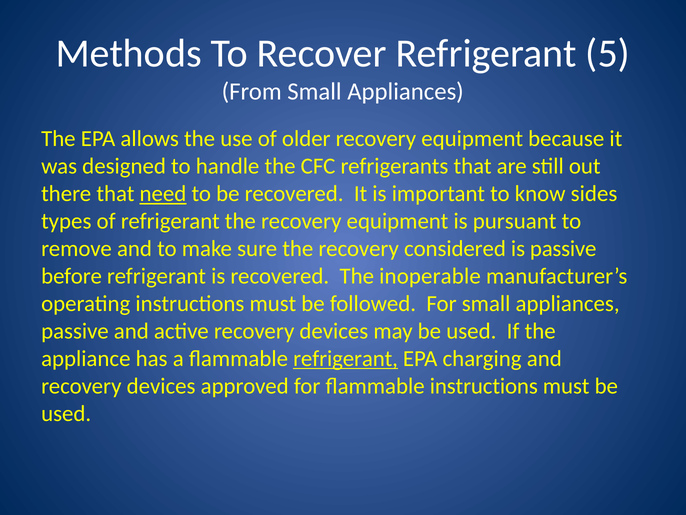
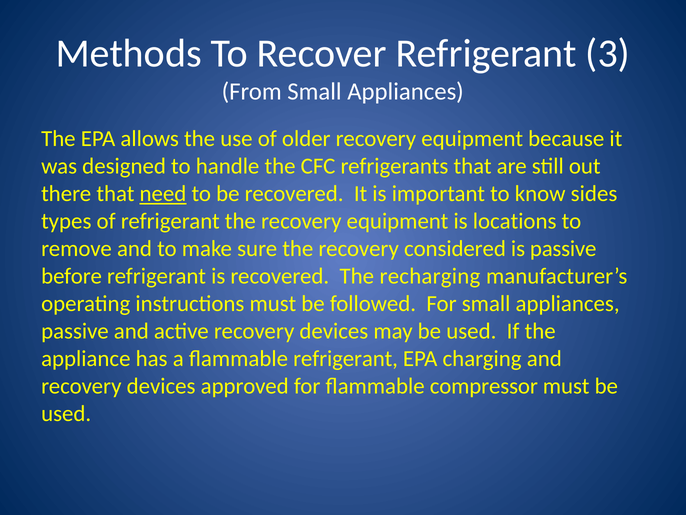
5: 5 -> 3 (608, 54)
pursuant: pursuant -> locations (515, 221)
inoperable: inoperable -> recharging (430, 276)
refrigerant underline: present -> none (346, 358)
flammable instructions: instructions -> compressor (484, 386)
